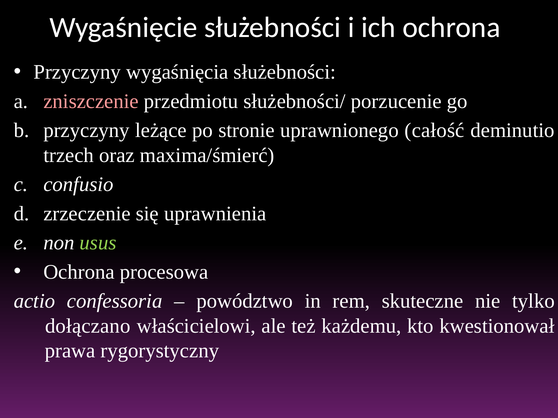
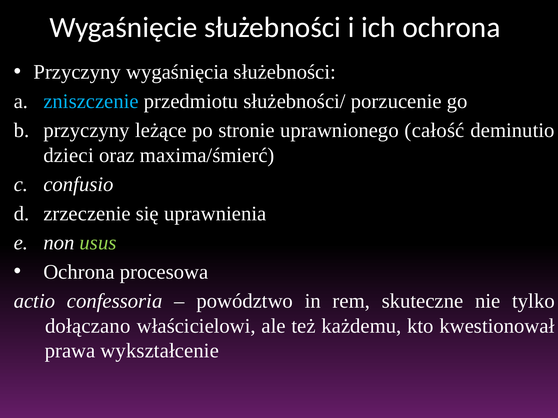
zniszczenie colour: pink -> light blue (91, 101)
trzech: trzech -> dzieci (69, 155)
rygorystyczny: rygorystyczny -> wykształcenie (160, 351)
